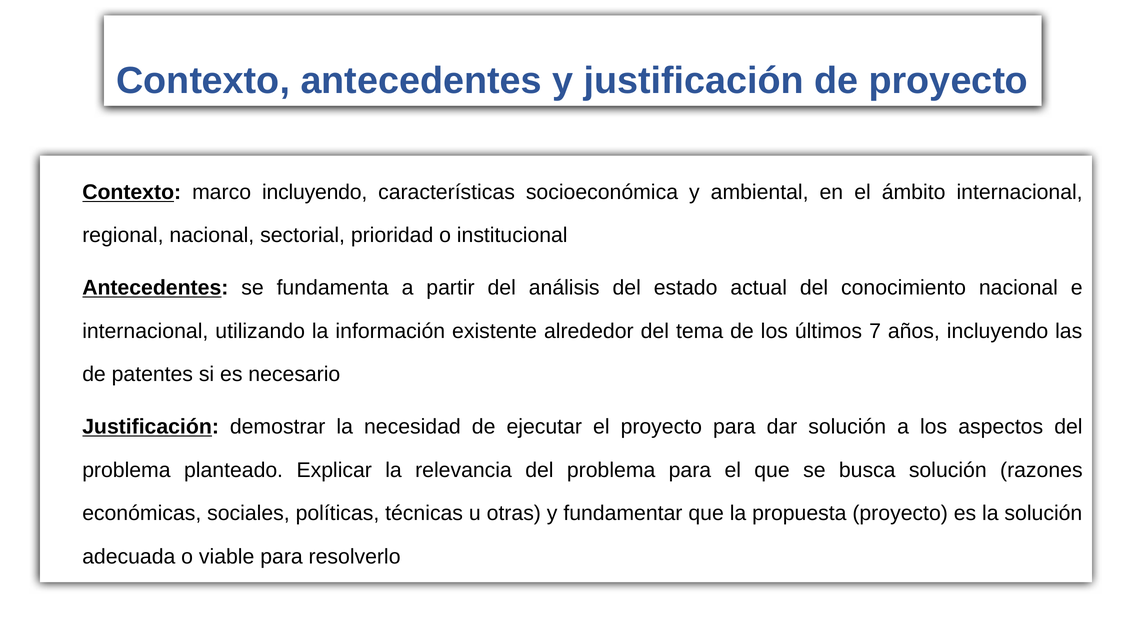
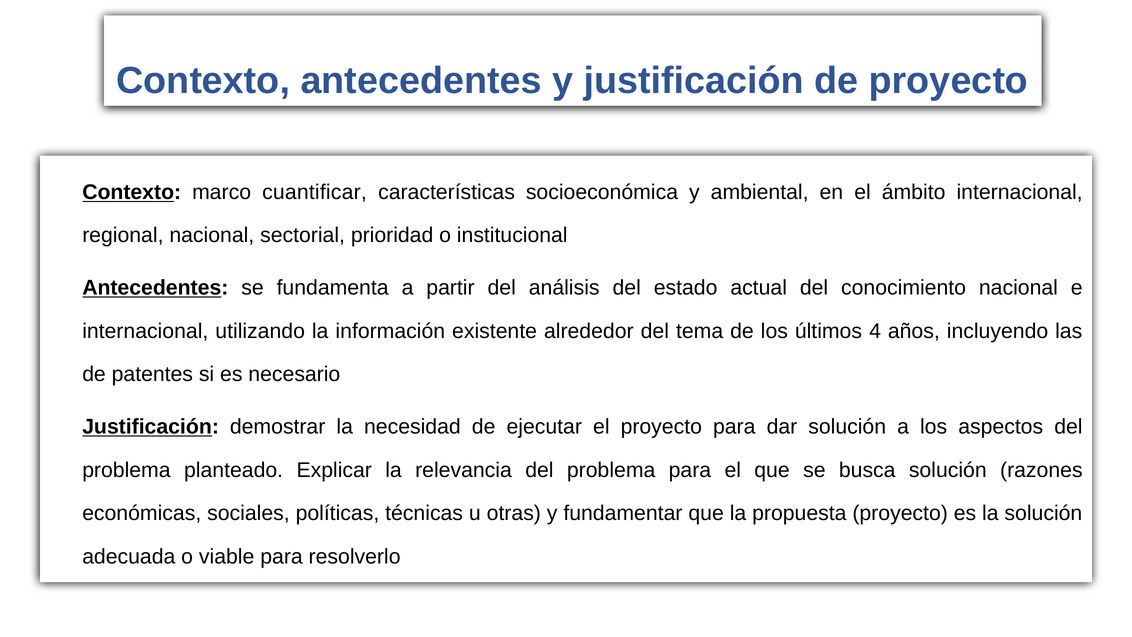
marco incluyendo: incluyendo -> cuantificar (314, 192)
7: 7 -> 4 (875, 331)
